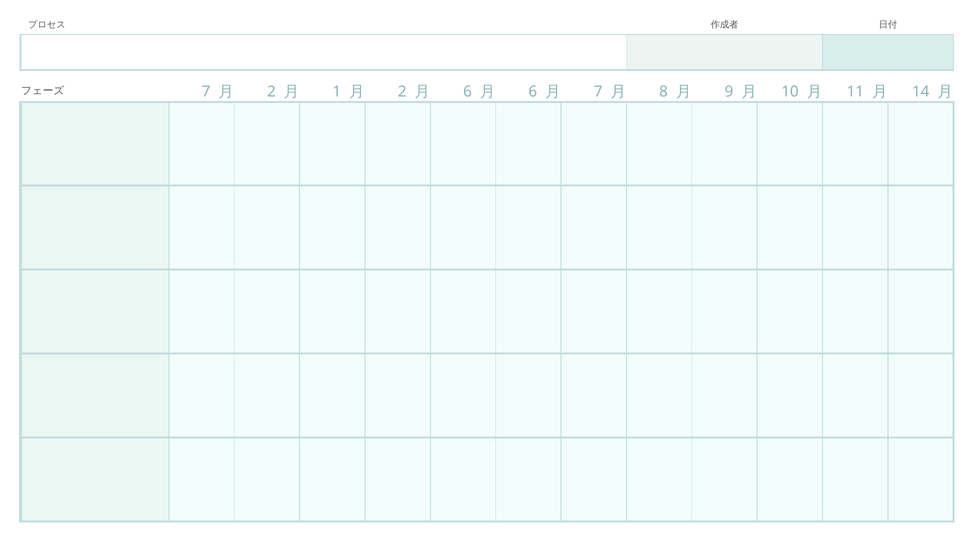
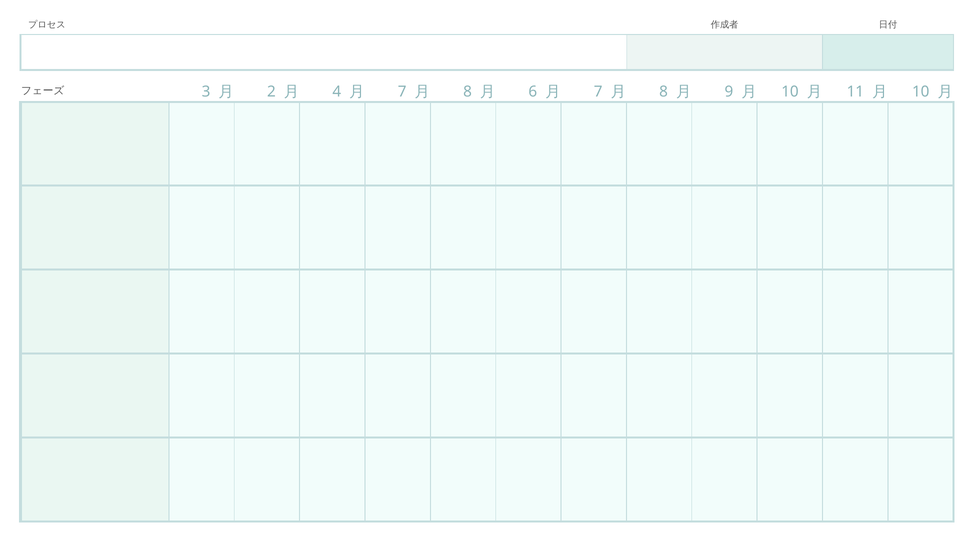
7: 7 -> 3 (206, 92)
1: 1 -> 4 (337, 92)
2: 2 -> 7 (402, 92)
6: 6 -> 8 (467, 92)
14: 14 -> 10 (921, 92)
